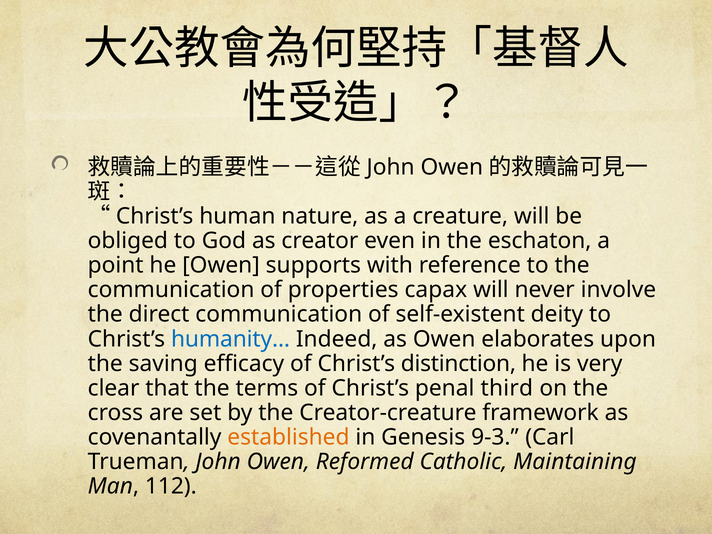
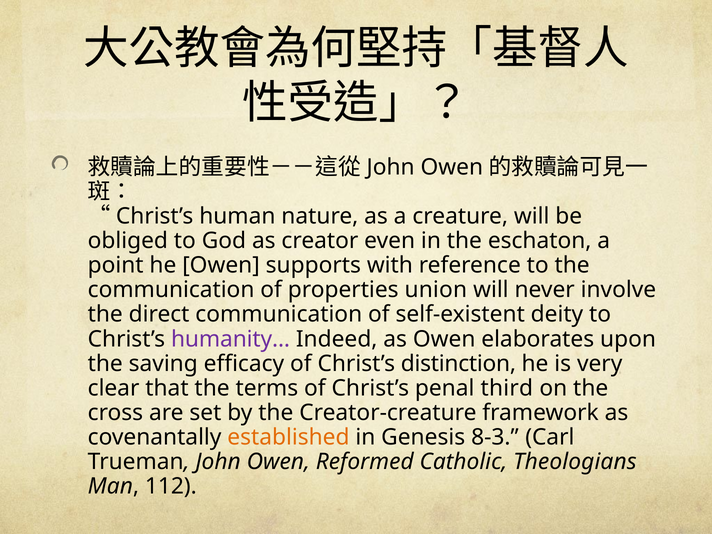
capax: capax -> union (436, 290)
humanity… colour: blue -> purple (231, 339)
9-3: 9-3 -> 8-3 (495, 437)
Maintaining: Maintaining -> Theologians (575, 462)
